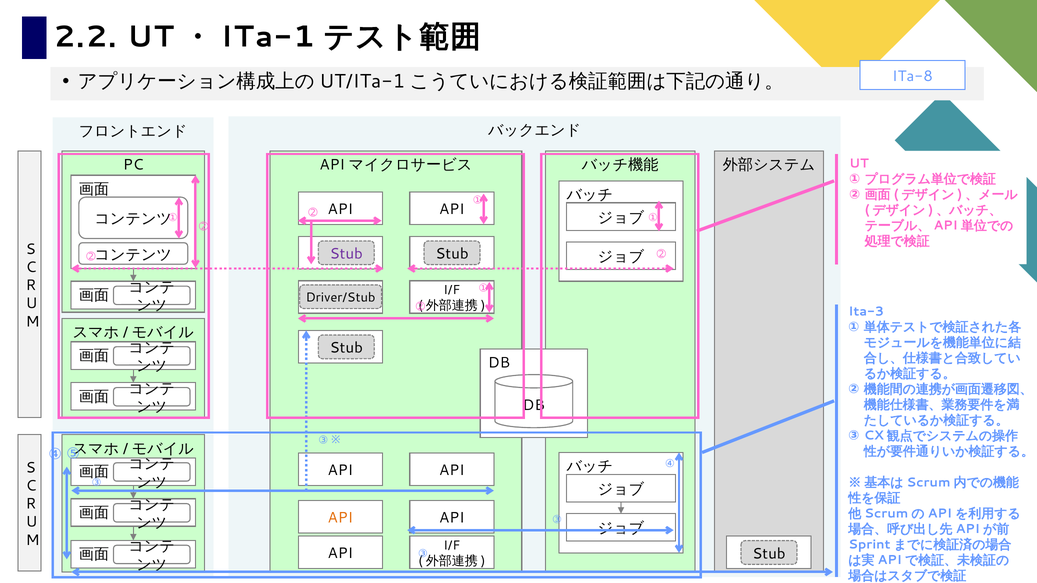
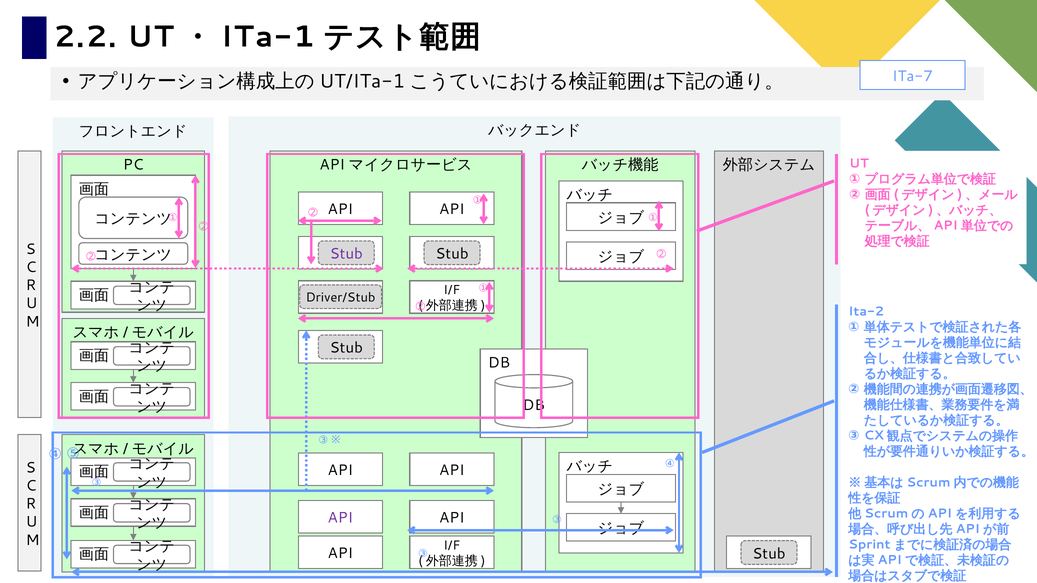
ITa-8: ITa-8 -> ITa-7 (912, 76)
Ita-3: Ita-3 -> Ita-2 (866, 311)
API colour: orange -> purple (340, 518)
